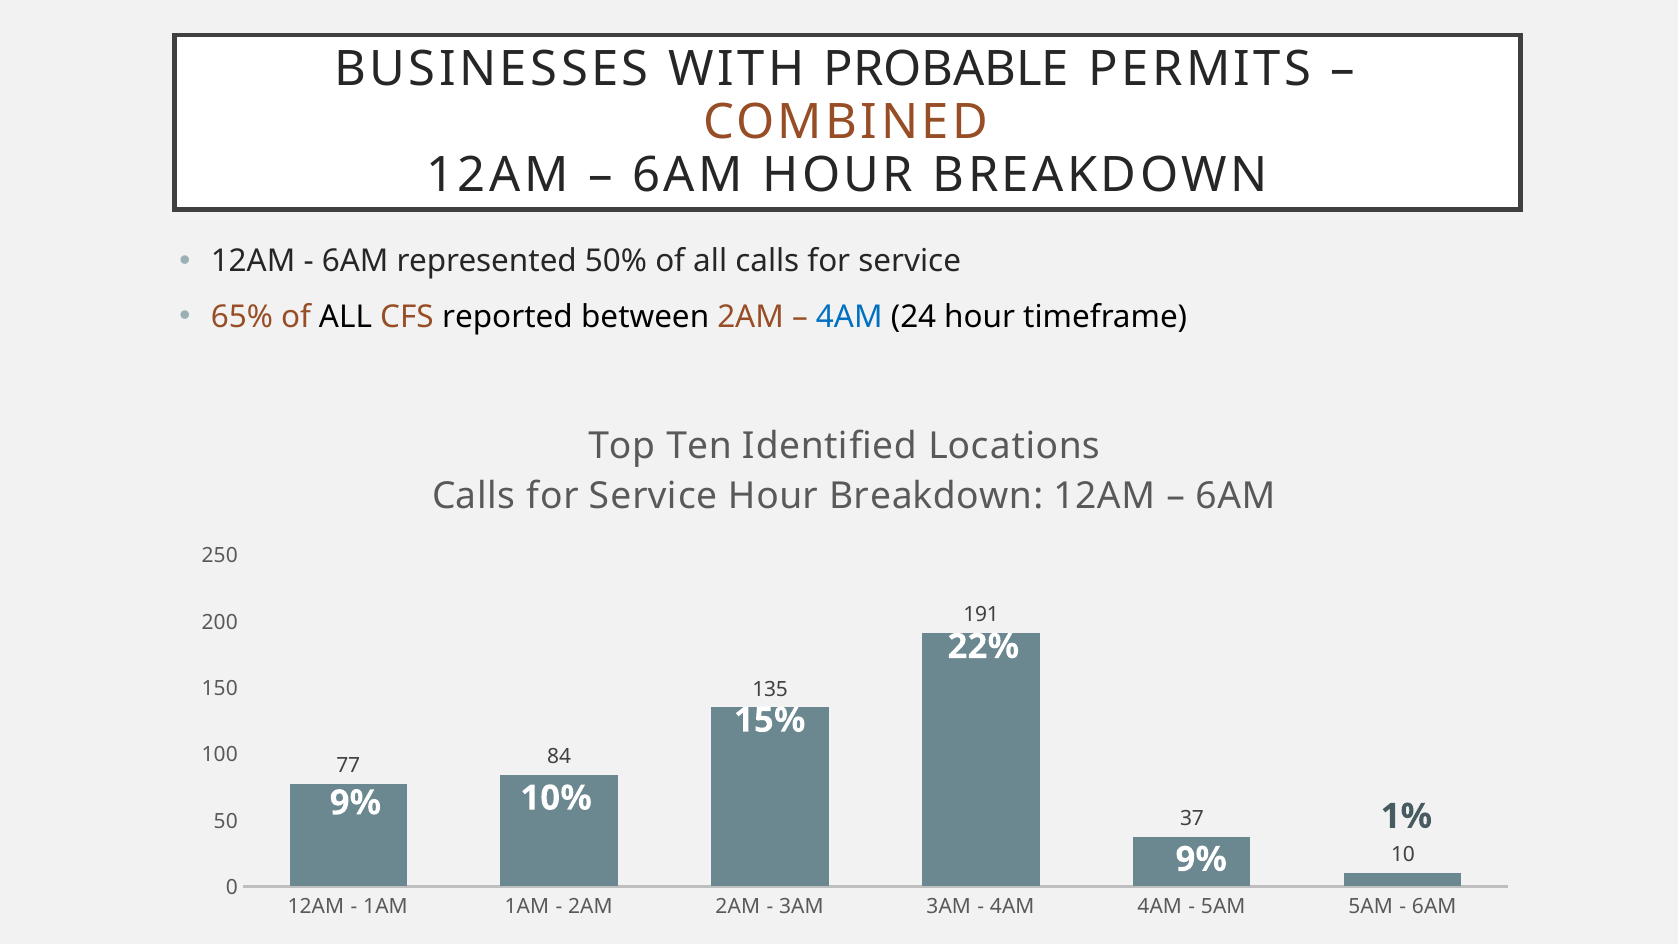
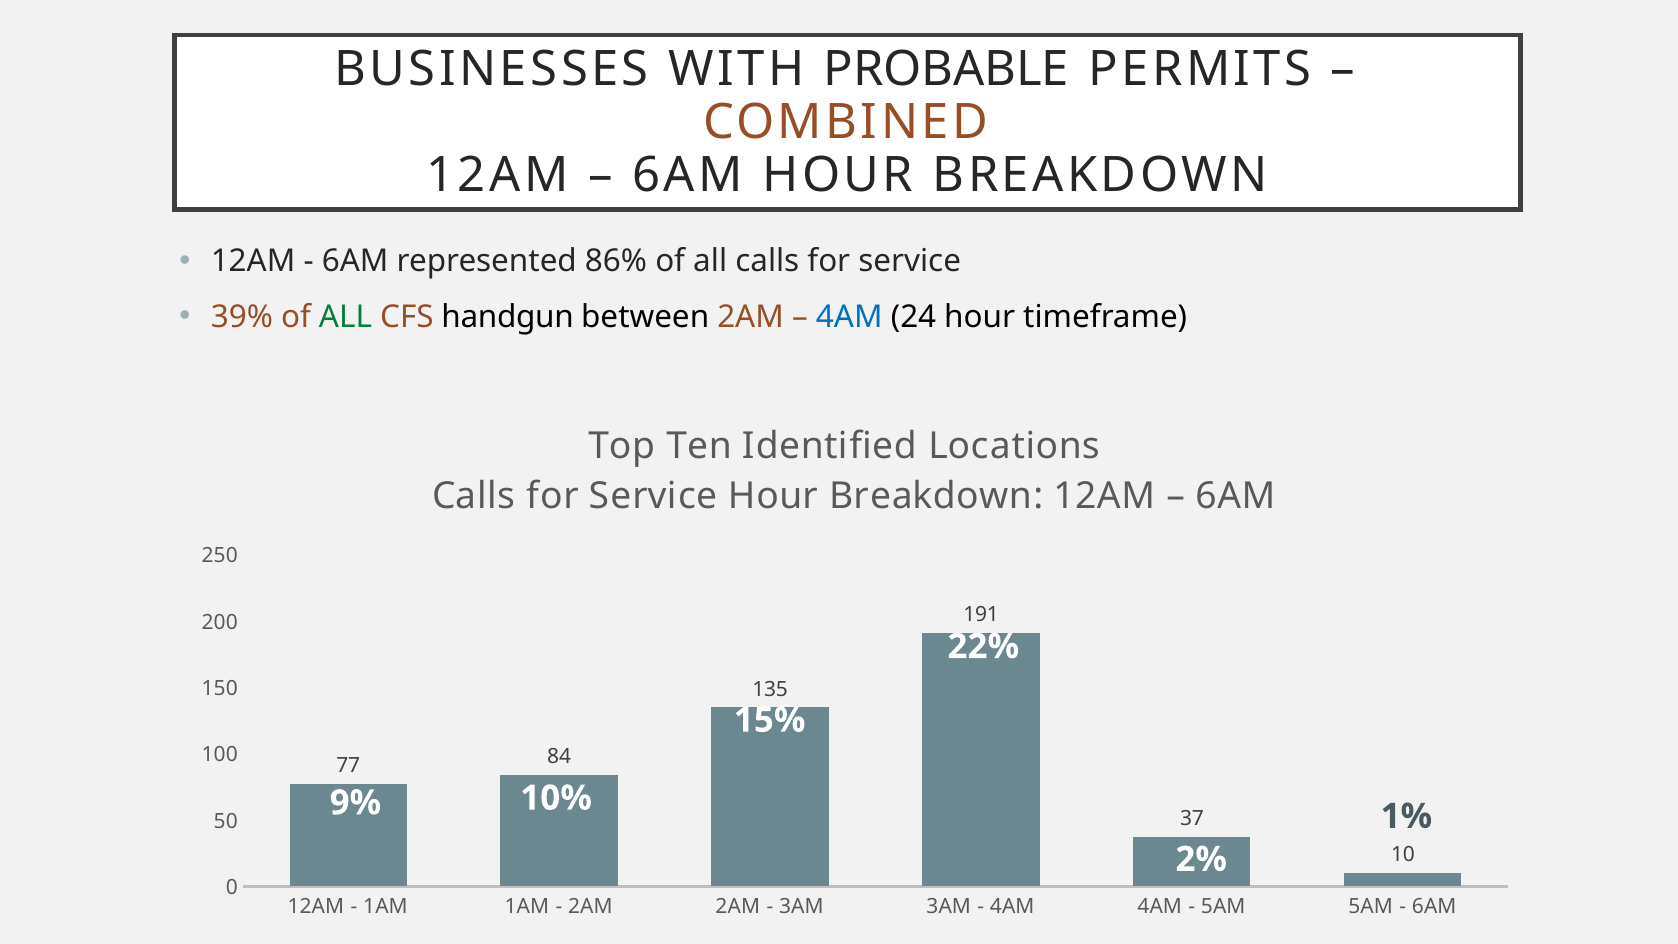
50%: 50% -> 86% (616, 261)
65%: 65% -> 39% (242, 317)
ALL colour: black -> green (346, 317)
reported: reported -> handgun (508, 317)
9%: 9% -> 2% (1201, 859)
